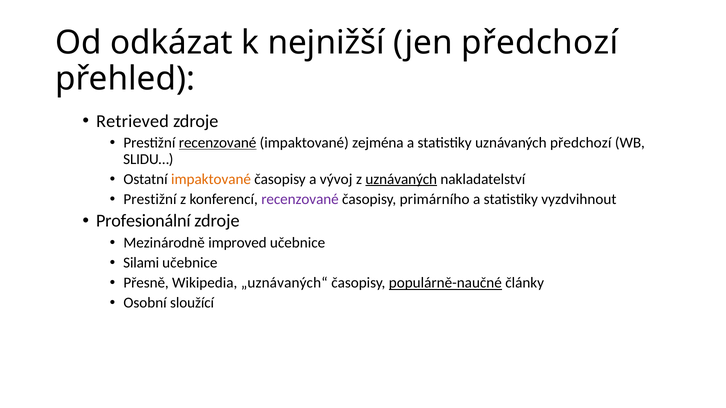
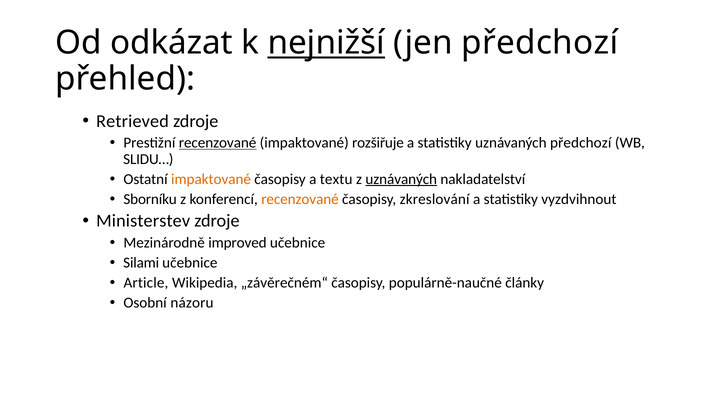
nejnižší underline: none -> present (326, 43)
zejména: zejména -> rozšiřuje (378, 143)
vývoj: vývoj -> textu (336, 179)
Prestižní: Prestižní -> Sborníku (150, 199)
recenzované colour: purple -> orange (300, 199)
primárního: primárního -> zkreslování (435, 199)
Profesionální: Profesionální -> Ministerstev (143, 221)
Přesně: Přesně -> Article (146, 283)
„uznávaných“: „uznávaných“ -> „závěrečném“ (284, 283)
populárně-naučné underline: present -> none (445, 283)
sloužící: sloužící -> názoru (192, 303)
